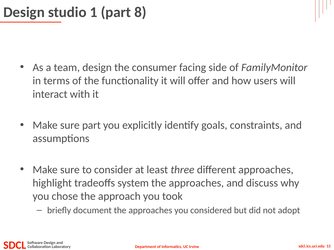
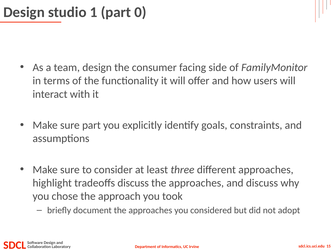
8: 8 -> 0 (141, 12)
tradeoffs system: system -> discuss (133, 183)
